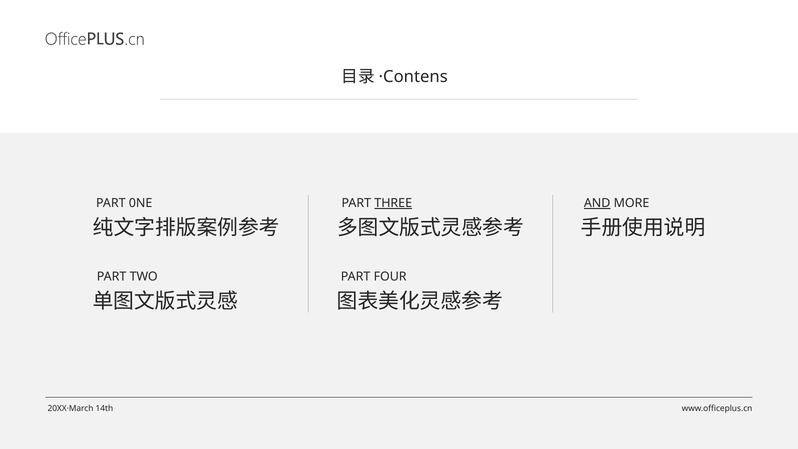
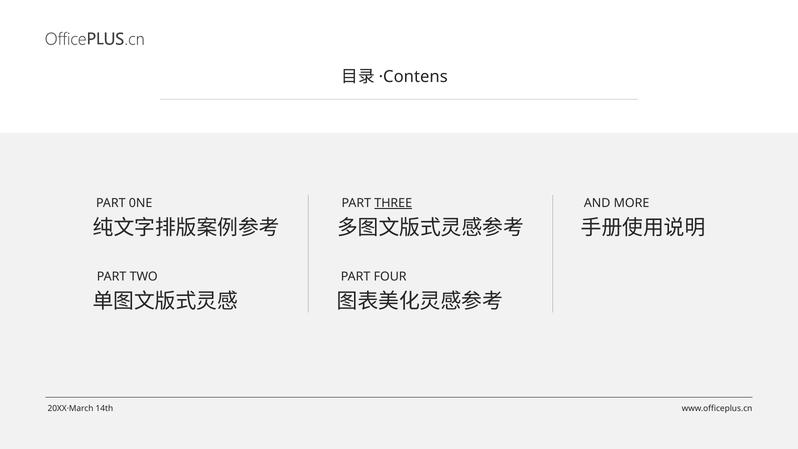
AND underline: present -> none (597, 203)
